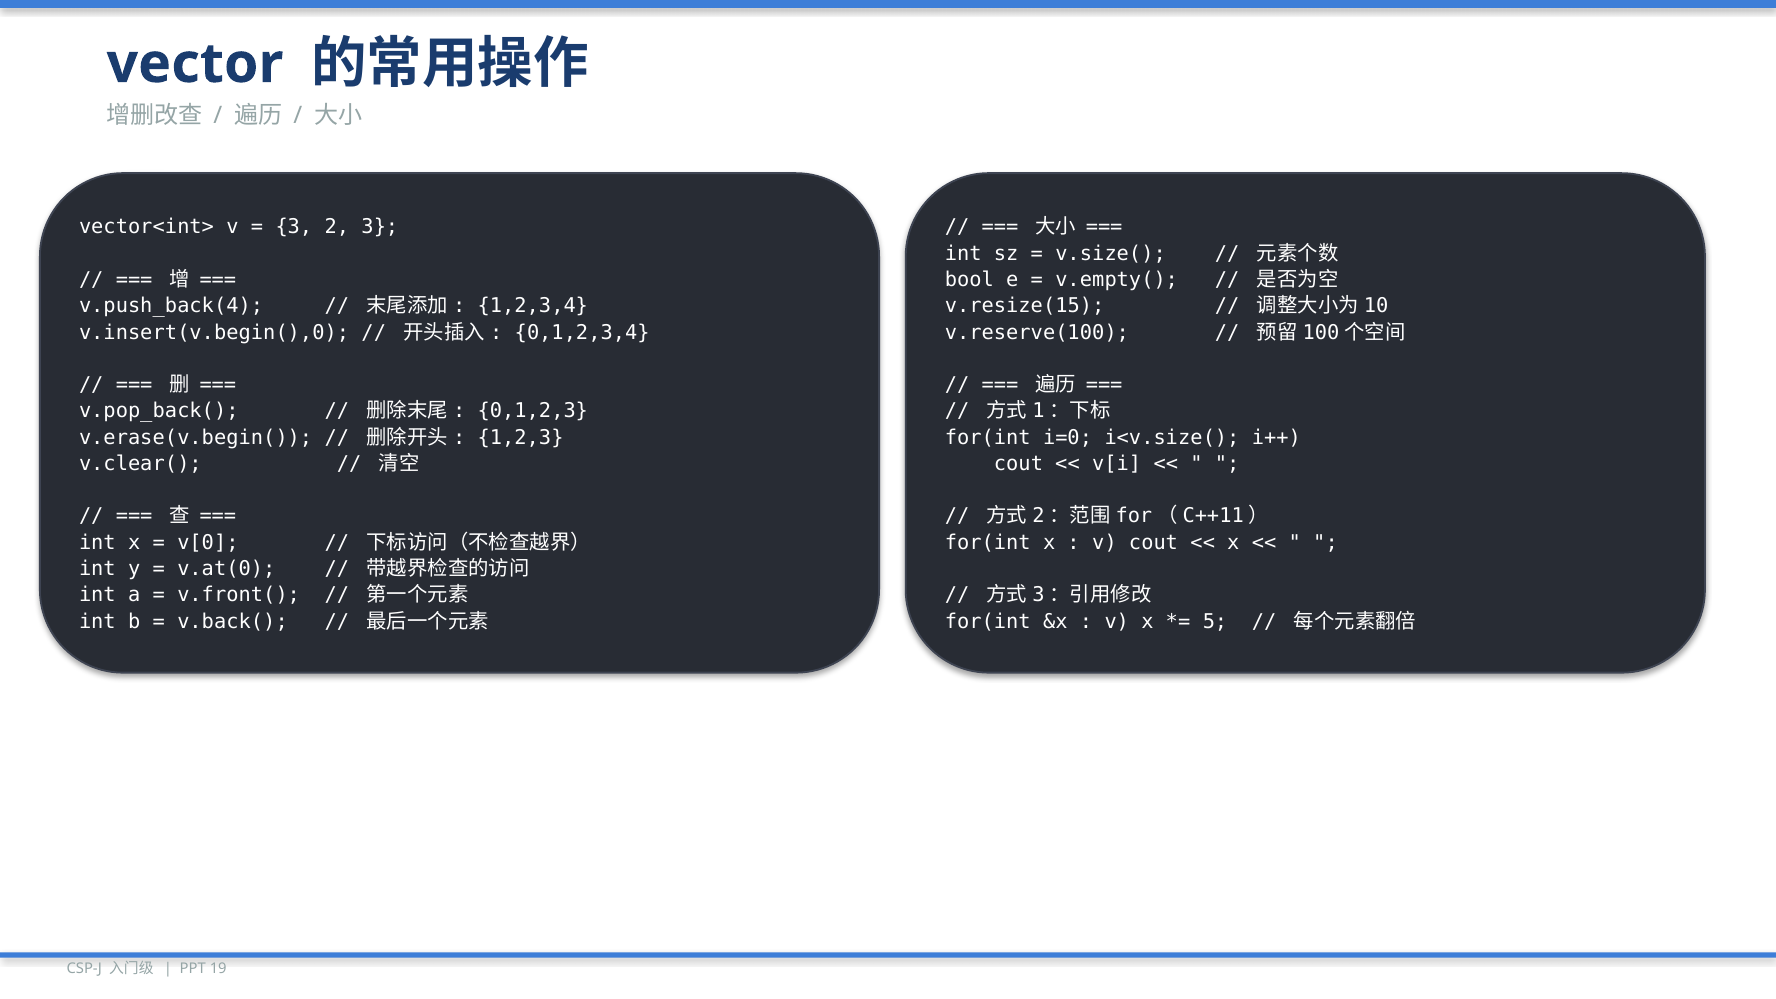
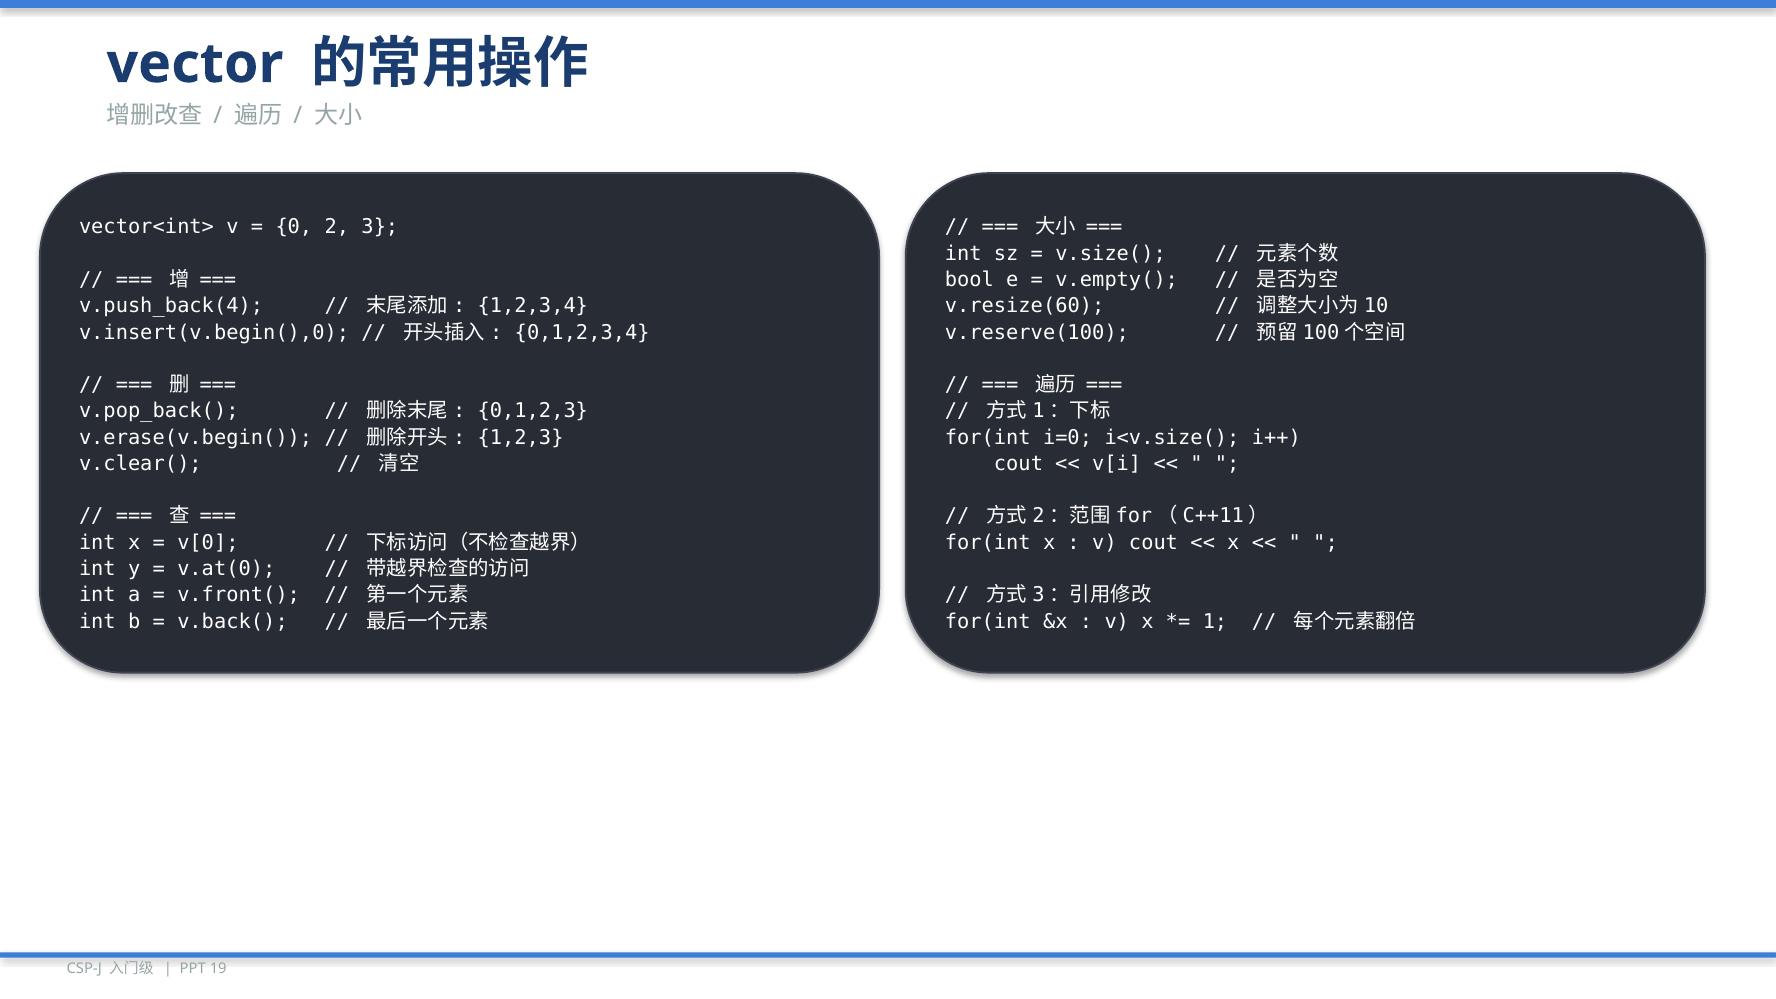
3: 3 -> 0 (294, 227)
v.resize(15: v.resize(15 -> v.resize(60 (1025, 306)
5: 5 -> 1 (1215, 621)
